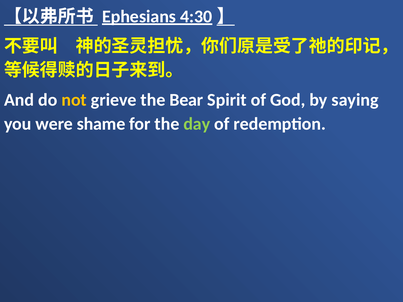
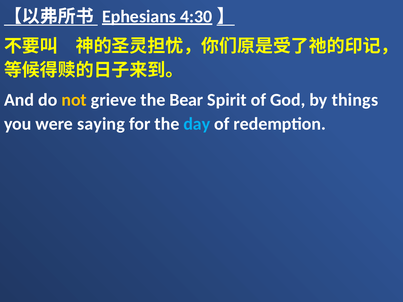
saying: saying -> things (355, 100)
shame: shame -> saying (101, 124)
day colour: light green -> light blue (197, 124)
